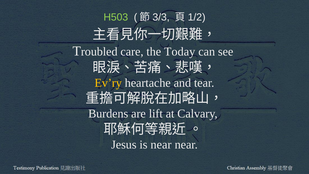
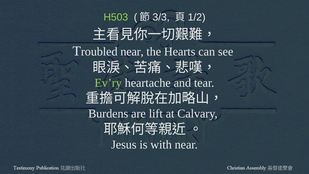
care: care -> near (132, 51)
Today: Today -> Hearts (180, 51)
Ev’ry colour: yellow -> light green (108, 83)
is near: near -> with (161, 145)
